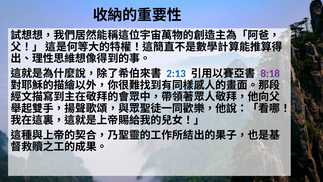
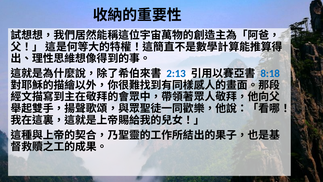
8:18 colour: purple -> blue (270, 73)
